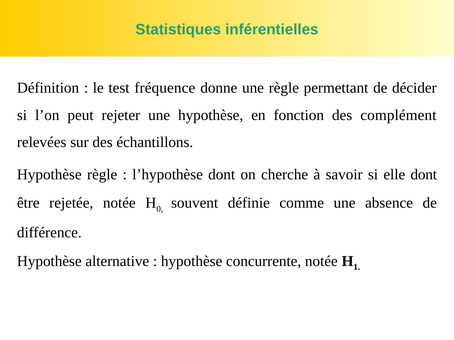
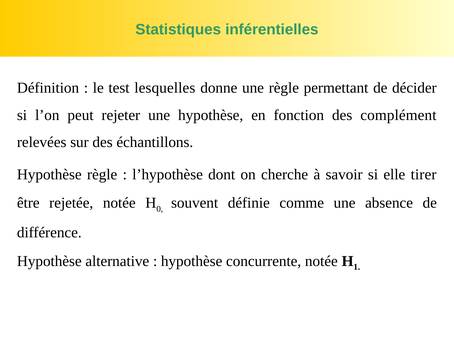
fréquence: fréquence -> lesquelles (165, 88)
elle dont: dont -> tirer (424, 175)
